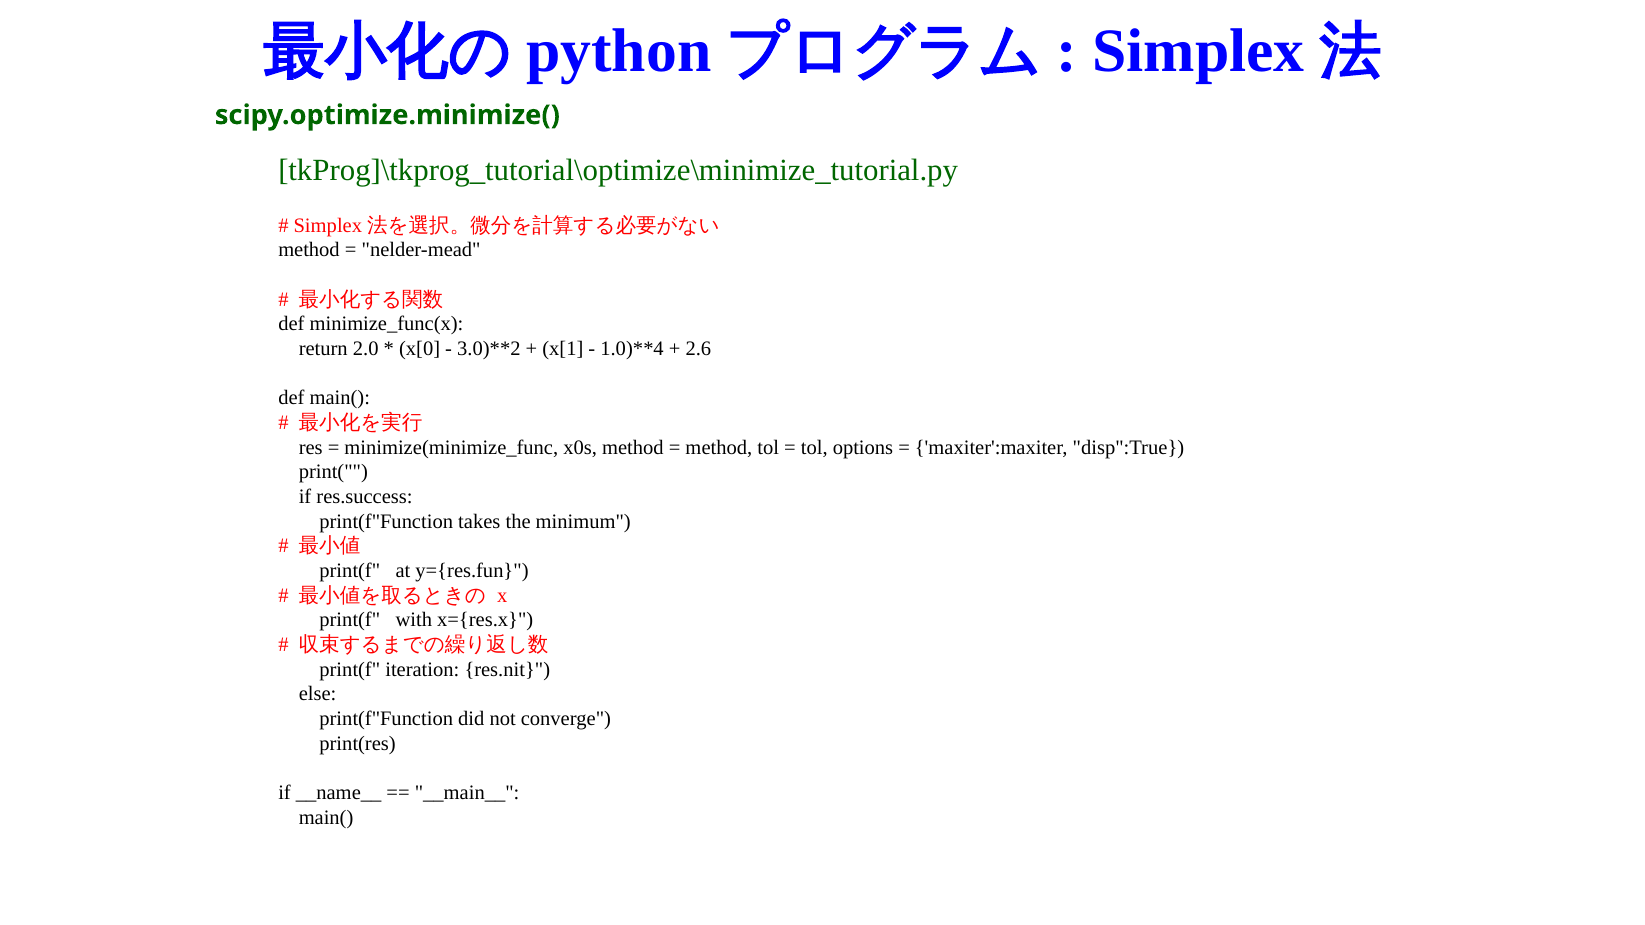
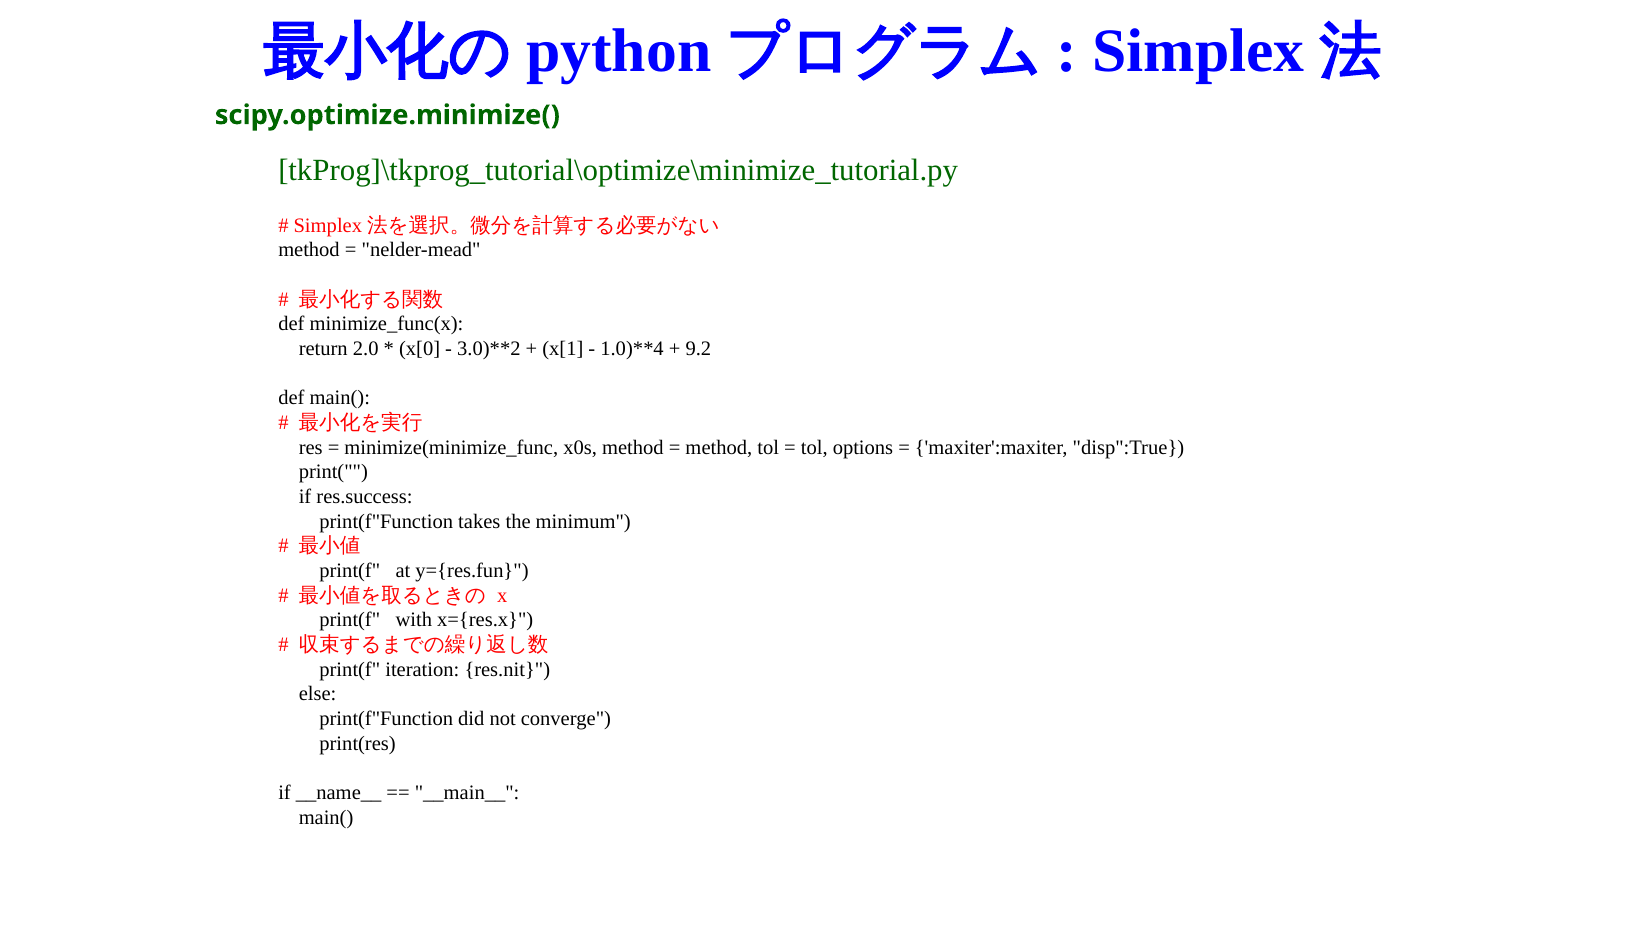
2.6: 2.6 -> 9.2 (698, 349)
